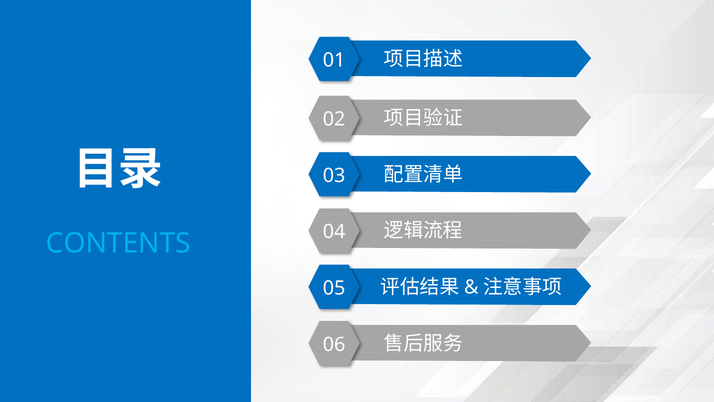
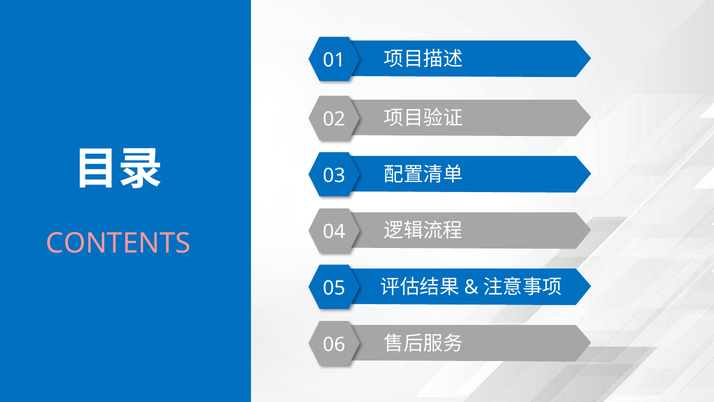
CONTENTS colour: light blue -> pink (118, 243)
